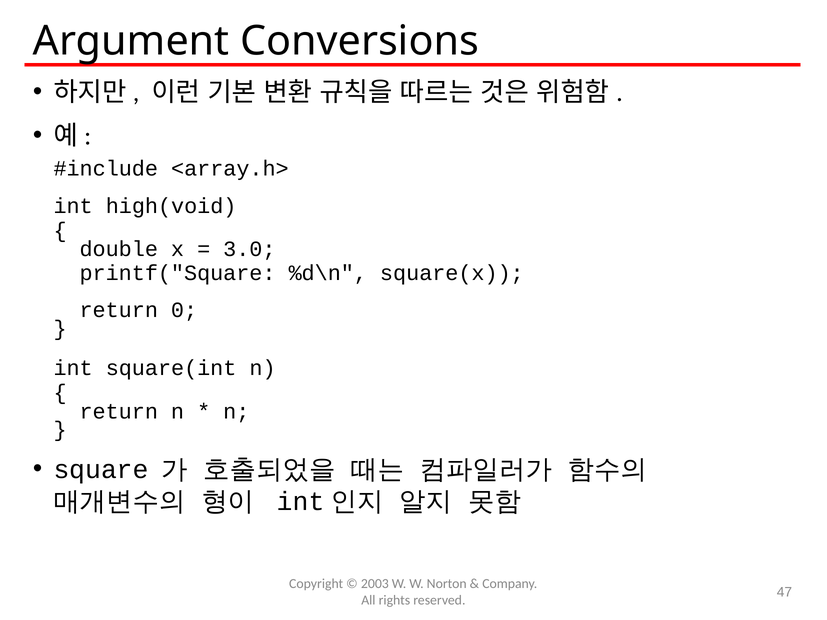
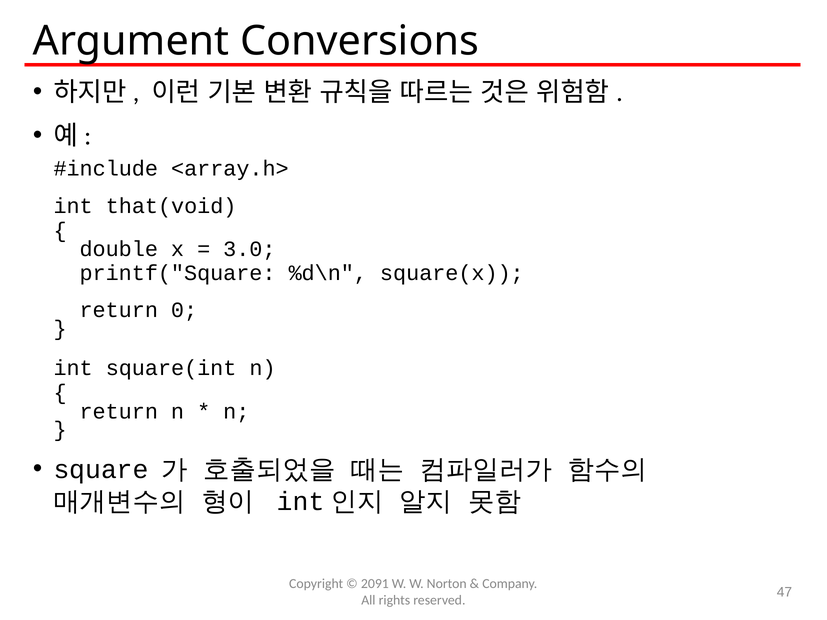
high(void: high(void -> that(void (171, 206)
2003: 2003 -> 2091 (375, 584)
